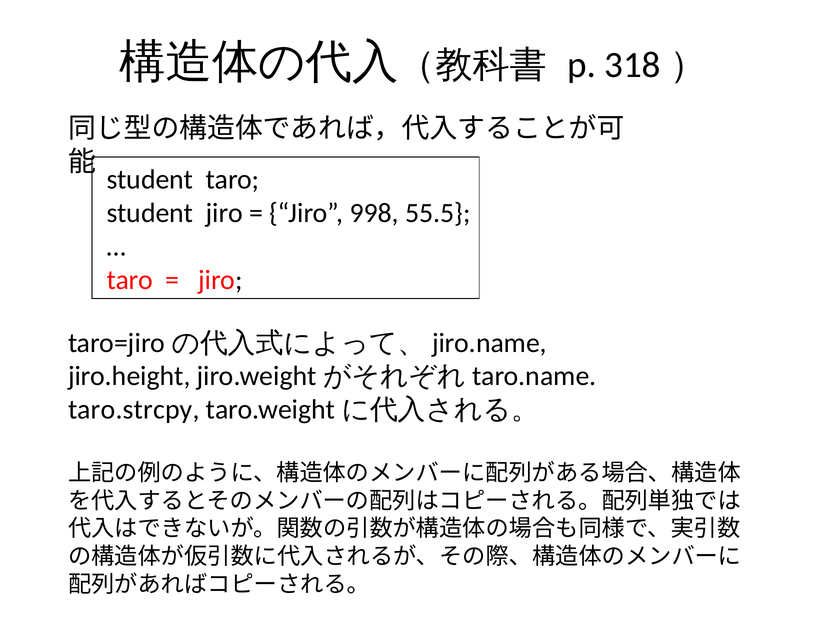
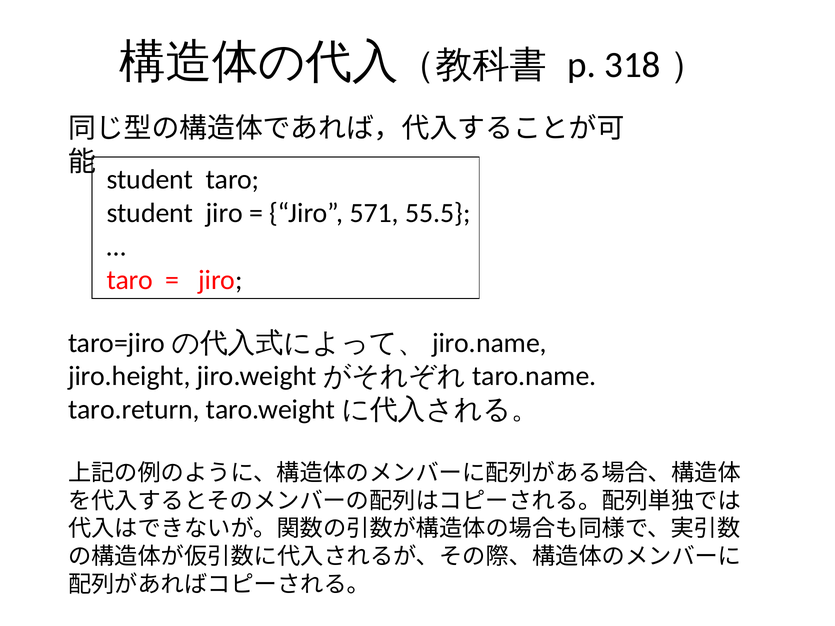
998: 998 -> 571 (374, 213)
taro.strcpy: taro.strcpy -> taro.return (134, 410)
